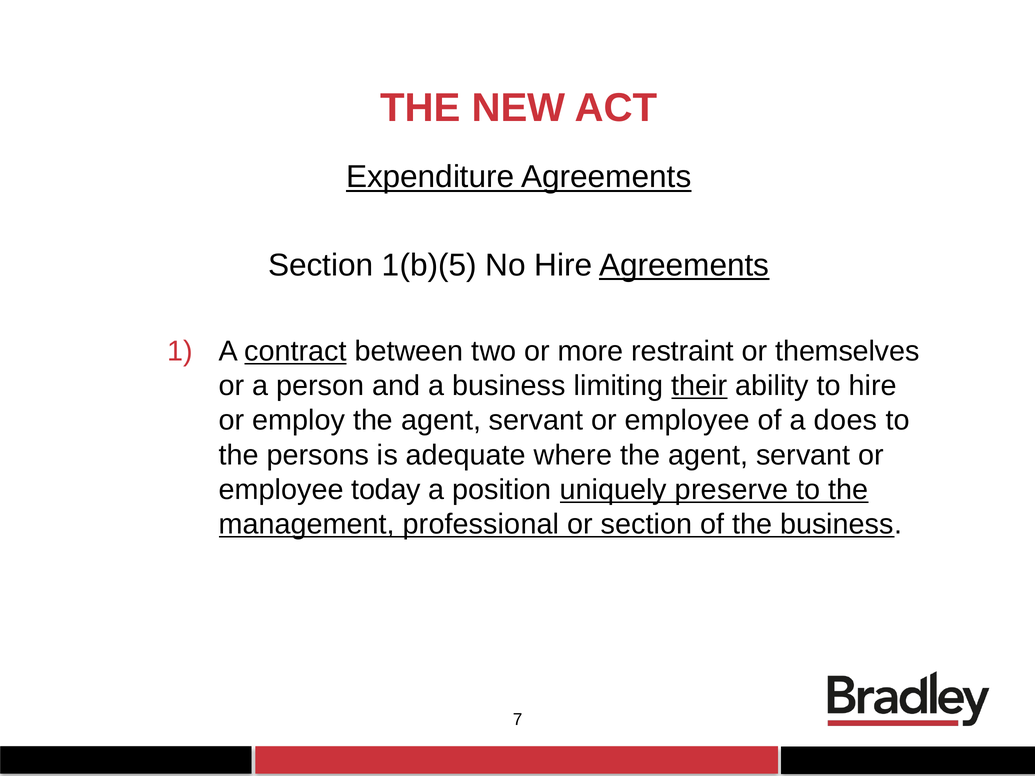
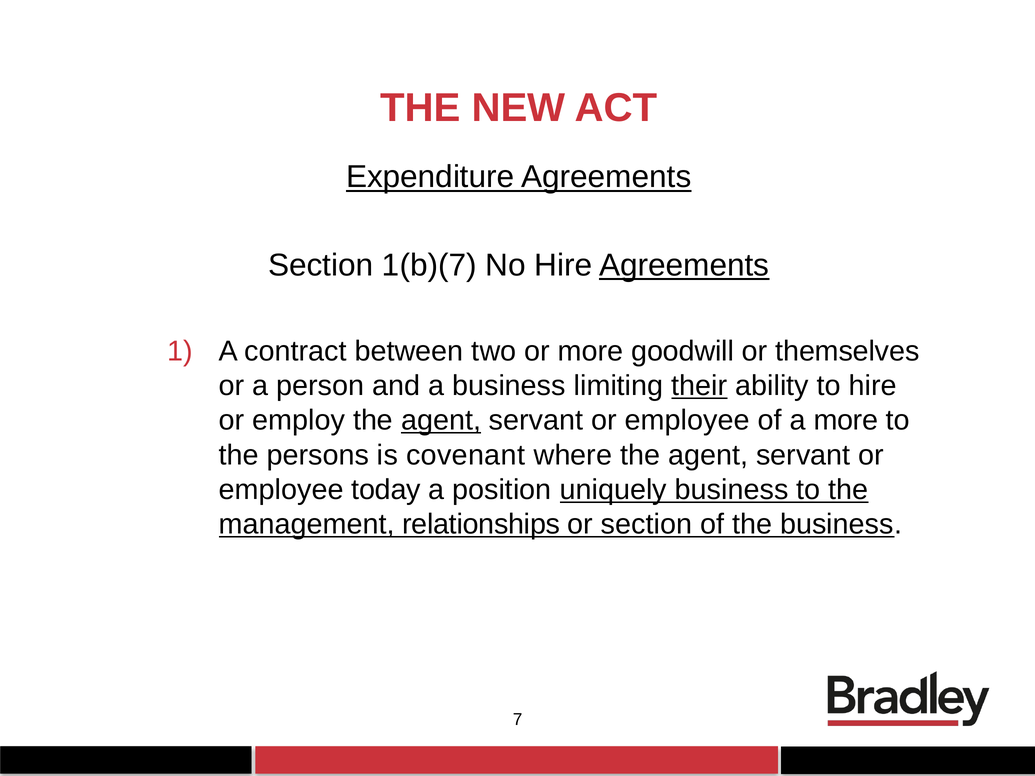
1(b)(5: 1(b)(5 -> 1(b)(7 (429, 266)
contract underline: present -> none (295, 352)
restraint: restraint -> goodwill (683, 352)
agent underline: none -> present (441, 421)
a does: does -> more (846, 421)
adequate: adequate -> covenant (466, 455)
uniquely preserve: preserve -> business (732, 490)
professional: professional -> relationships (481, 524)
